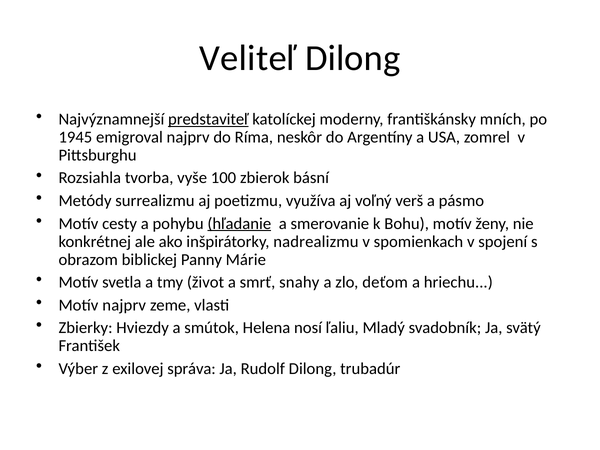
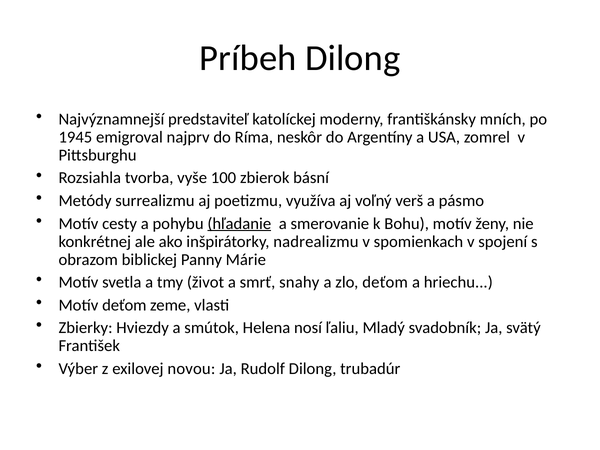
Veliteľ: Veliteľ -> Príbeh (248, 58)
predstaviteľ underline: present -> none (208, 119)
Motív najprv: najprv -> deťom (124, 305)
správa: správa -> novou (191, 369)
